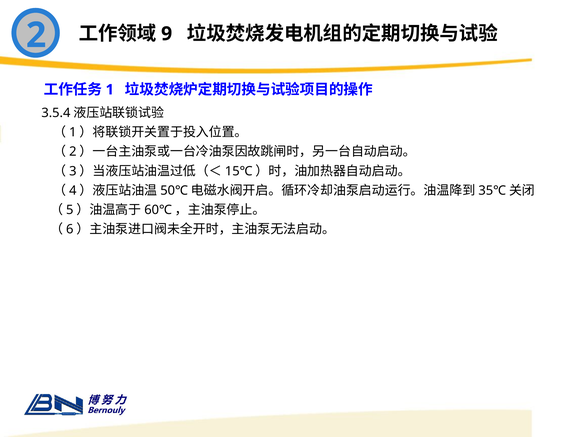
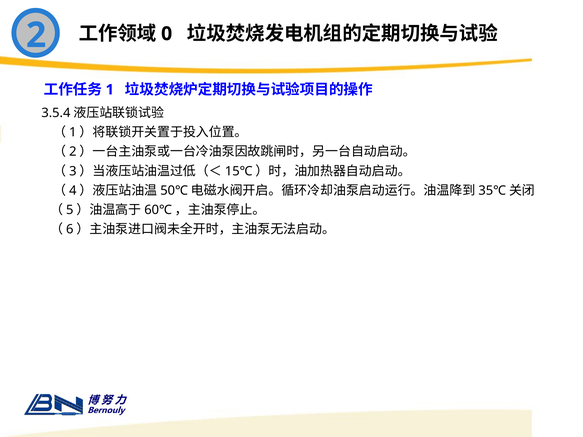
9: 9 -> 0 (167, 34)
